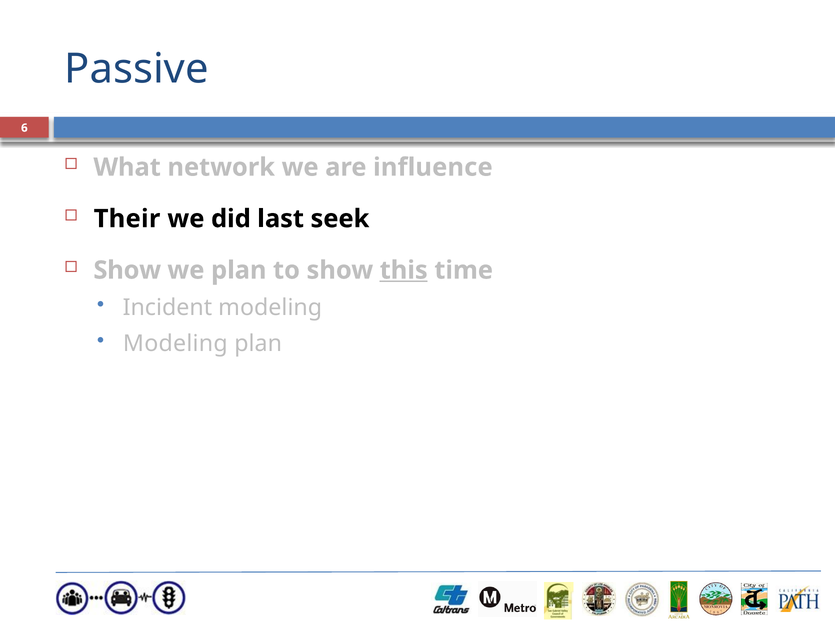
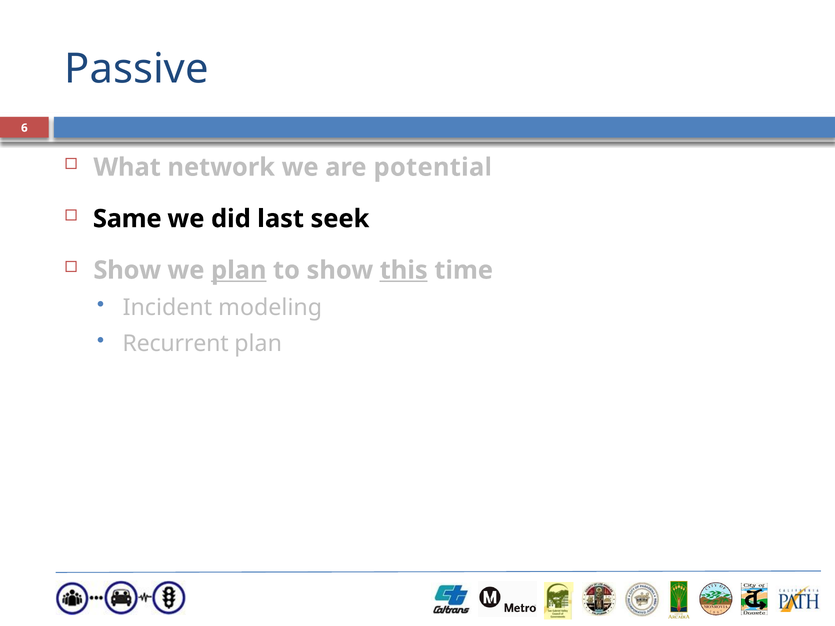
influence: influence -> potential (433, 167)
Their: Their -> Same (127, 219)
plan underline: none -> present (239, 270)
Modeling: Modeling -> Recurrent (176, 344)
